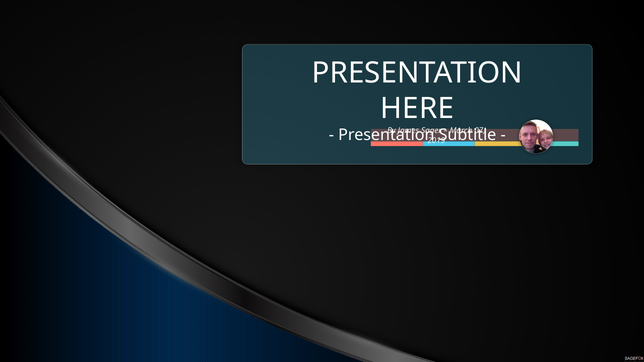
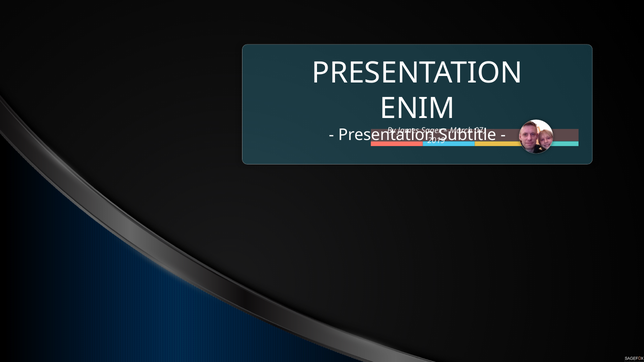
HERE: HERE -> ENIM (417, 109)
